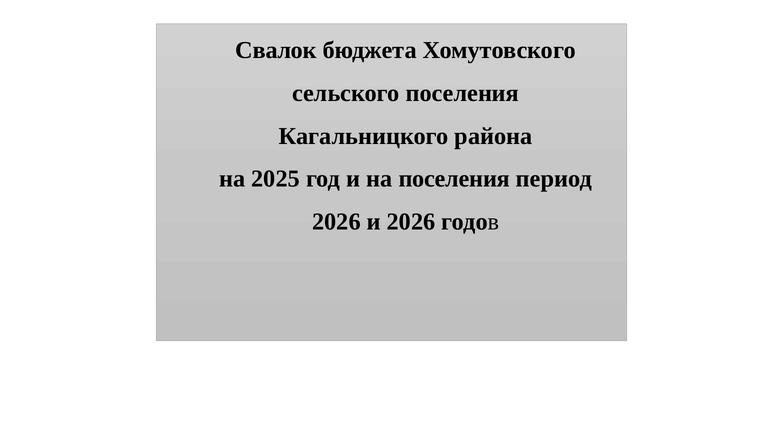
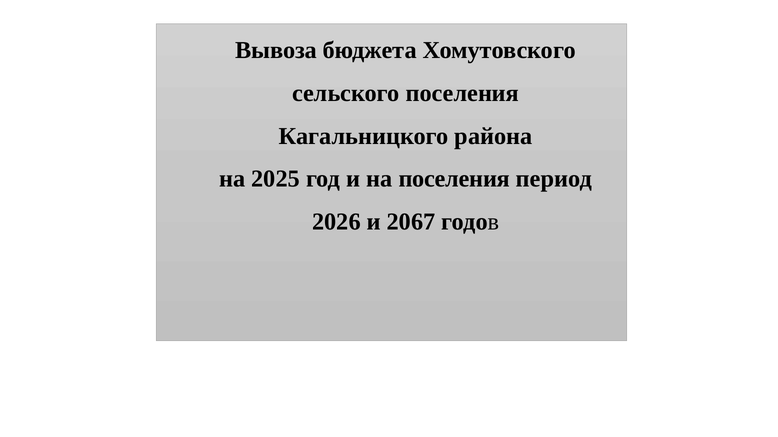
Свалок: Свалок -> Вывоза (276, 50)
и 2026: 2026 -> 2067 (411, 222)
